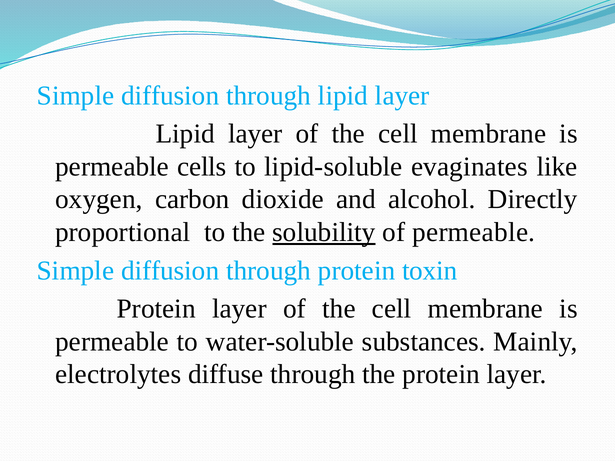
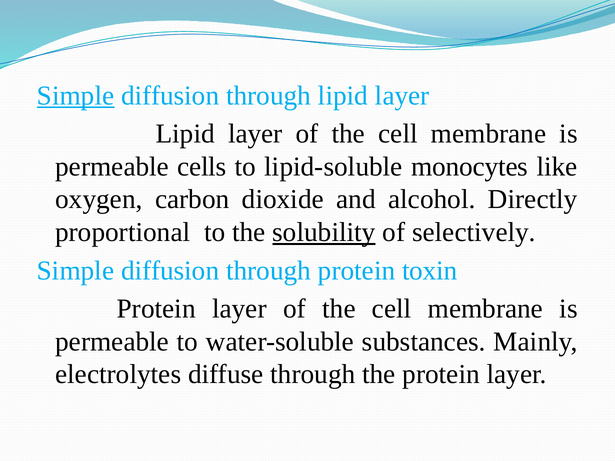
Simple underline: none -> present (76, 96)
evaginates: evaginates -> monocytes (470, 167)
of permeable: permeable -> selectively (474, 232)
